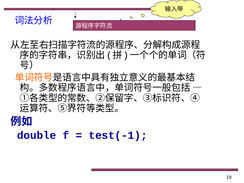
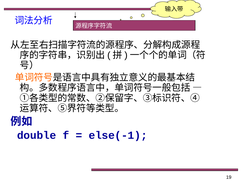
test(-1: test(-1 -> else(-1 (118, 135)
